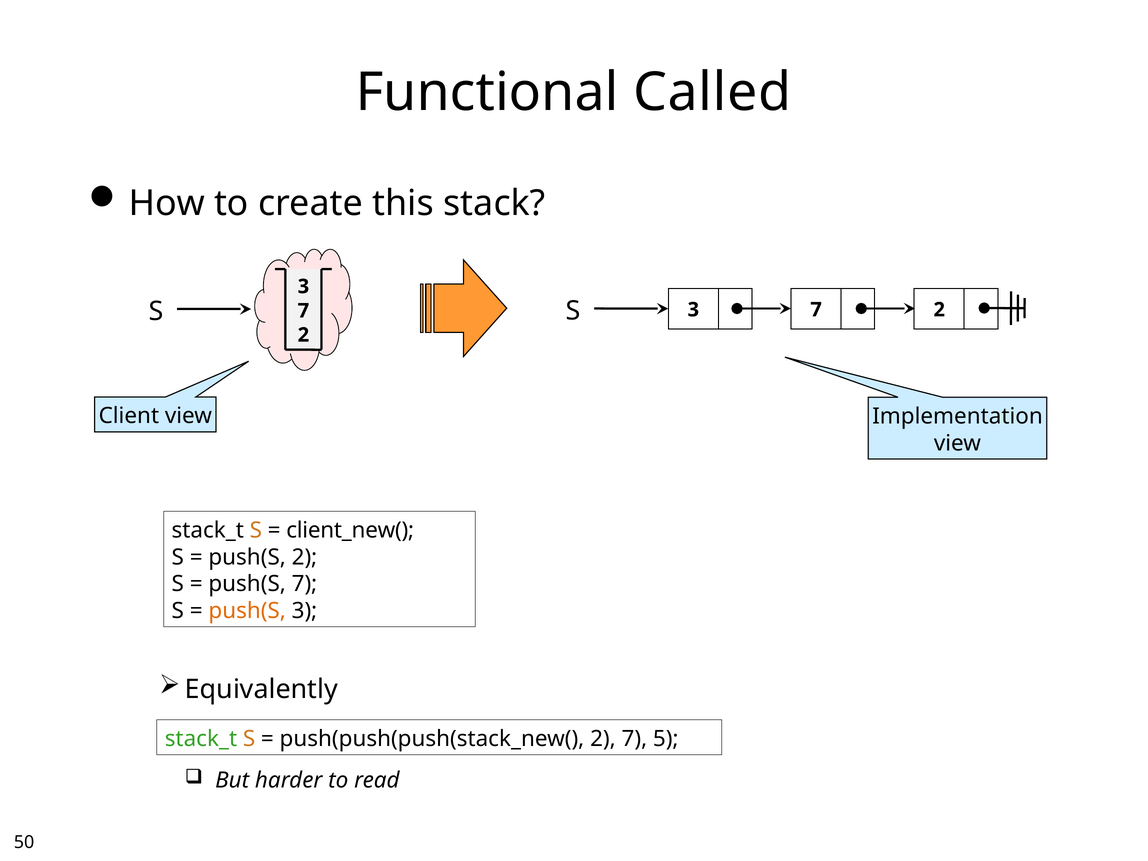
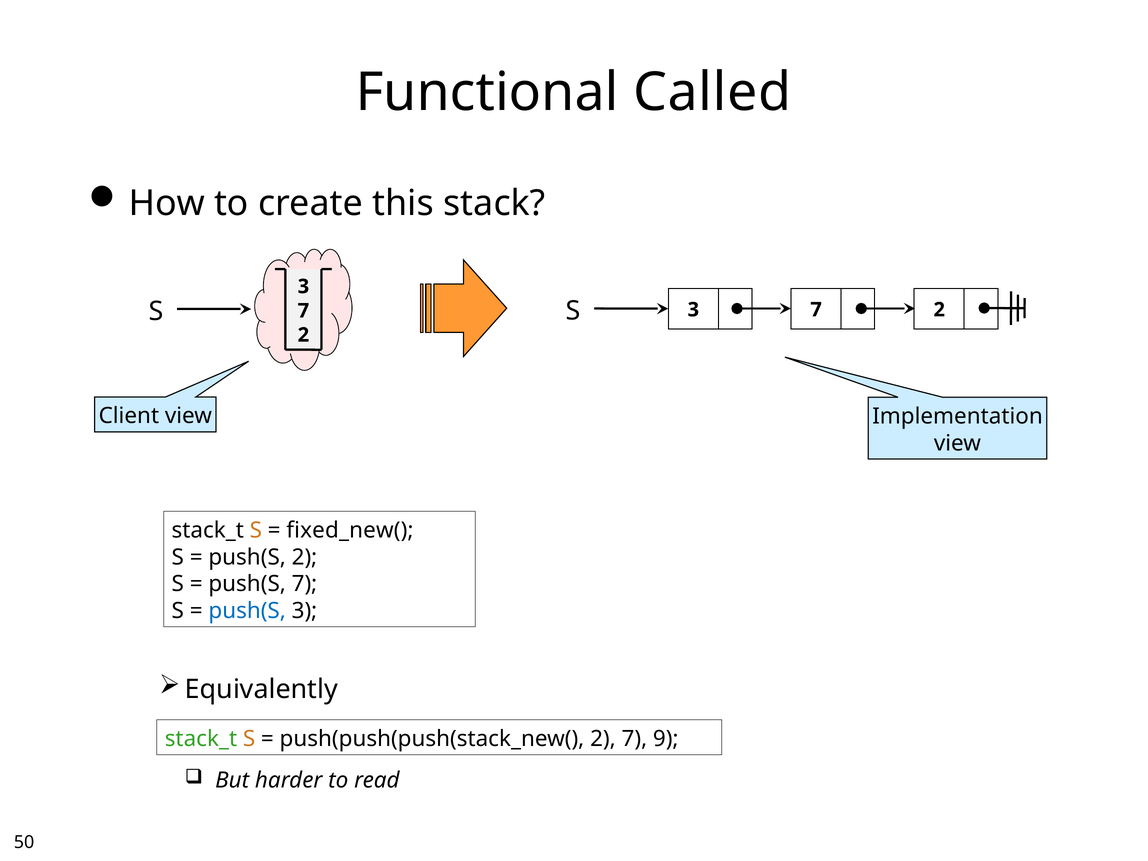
client_new(: client_new( -> fixed_new( (350, 530)
push(S colour: orange -> blue (247, 611)
5: 5 -> 9 (666, 739)
